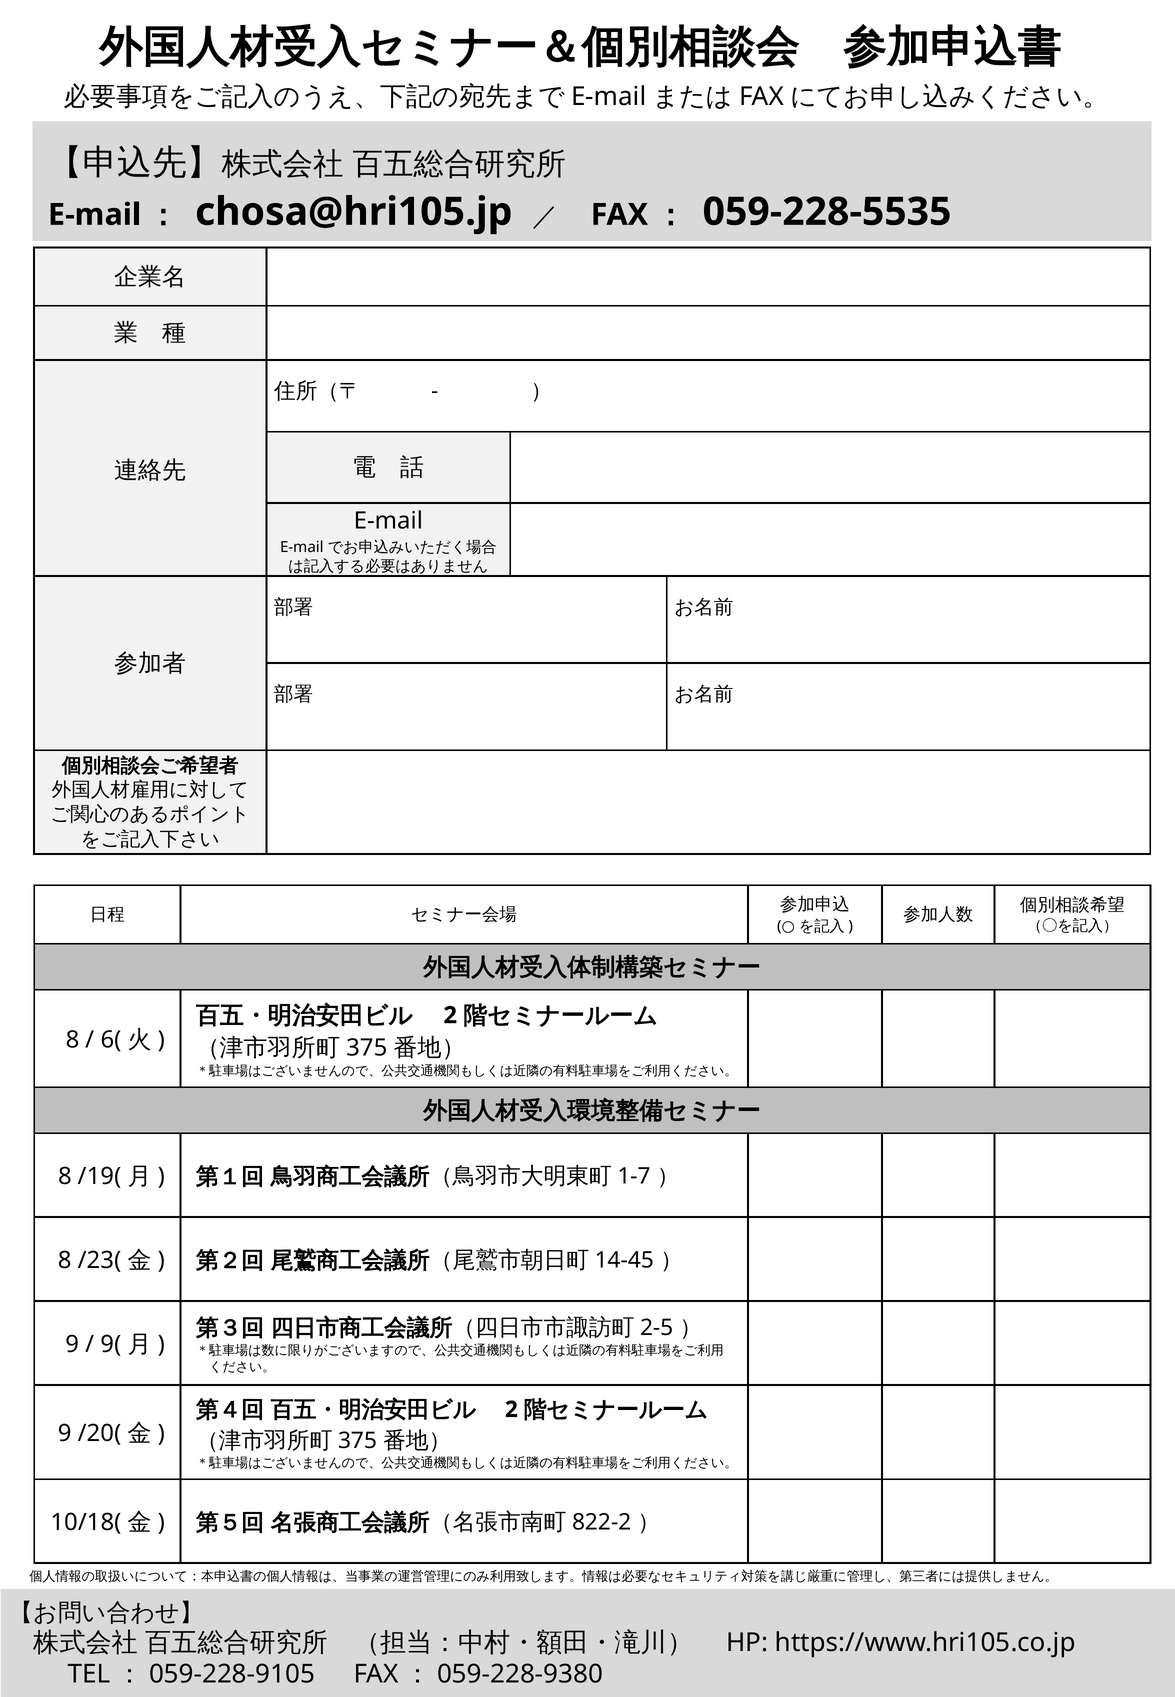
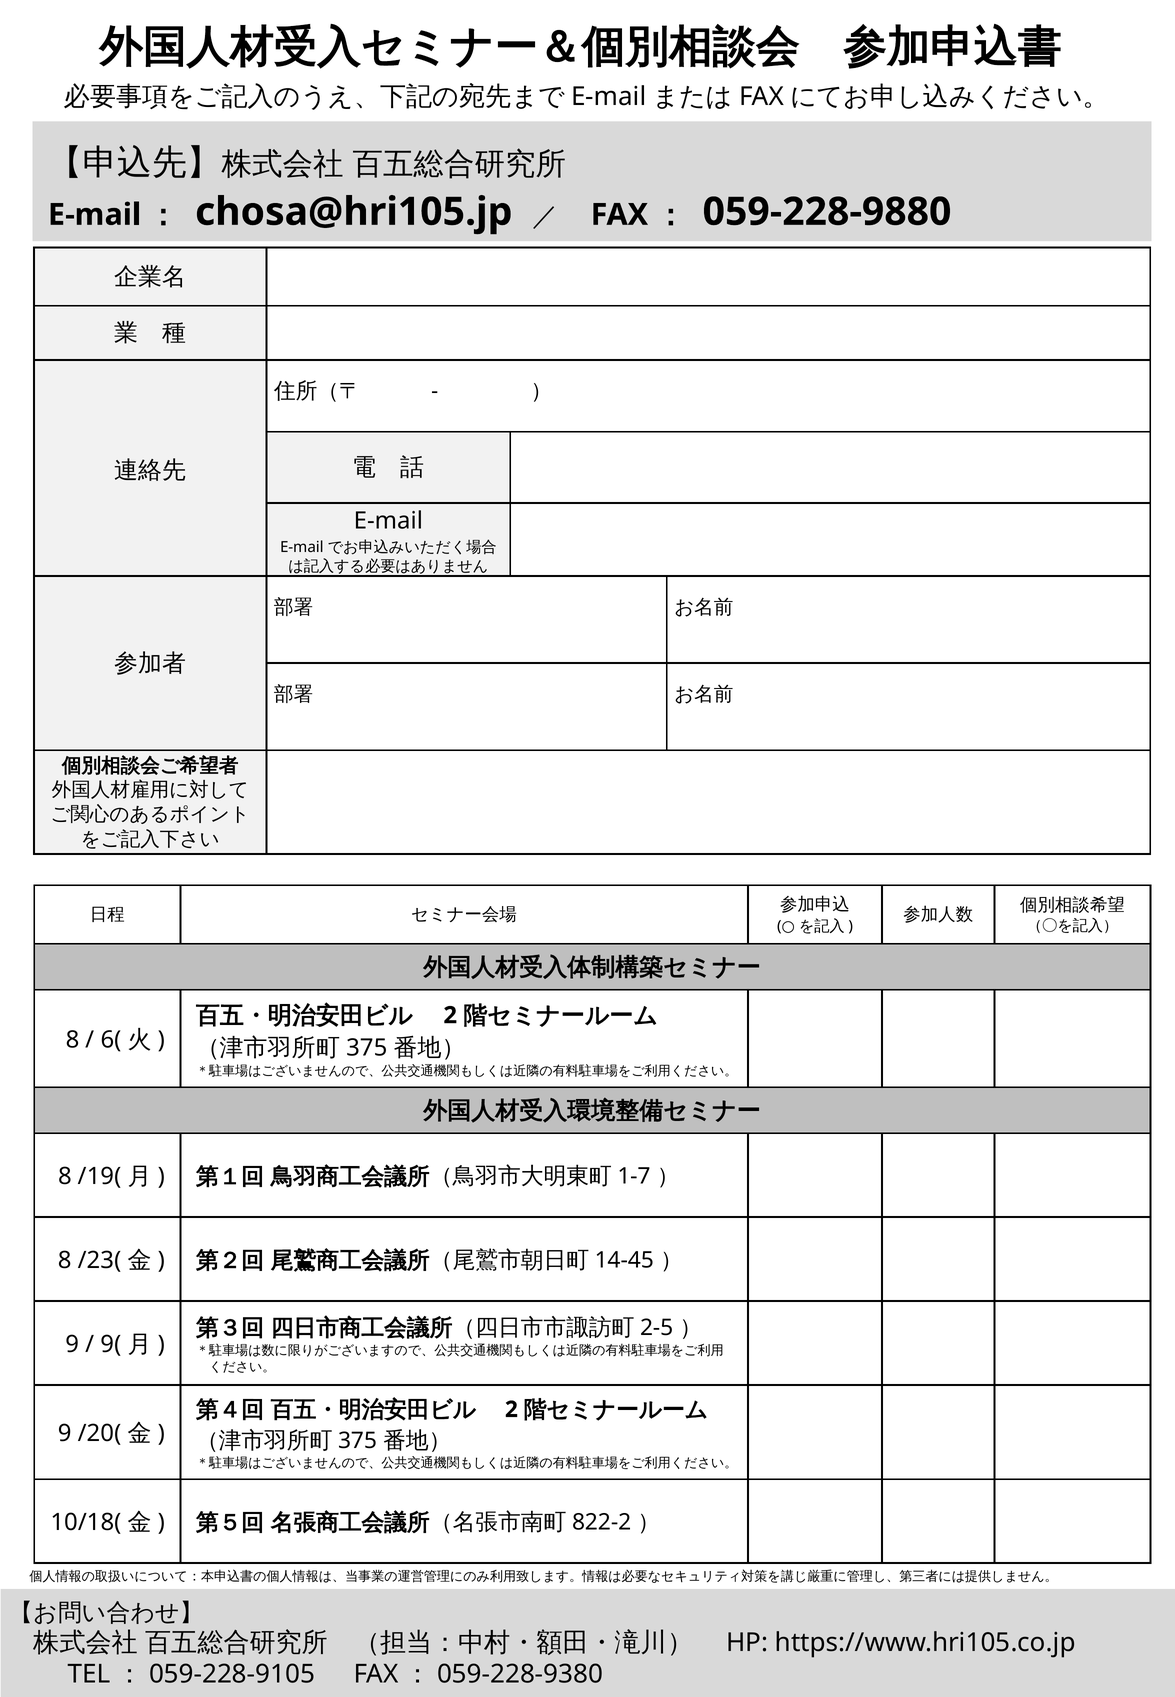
059-228-5535: 059-228-5535 -> 059-228-9880 (827, 212)
